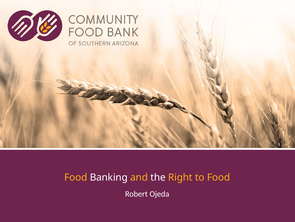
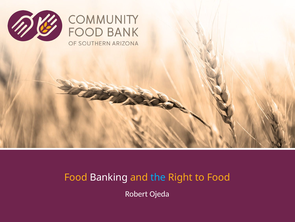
the colour: white -> light blue (158, 177)
